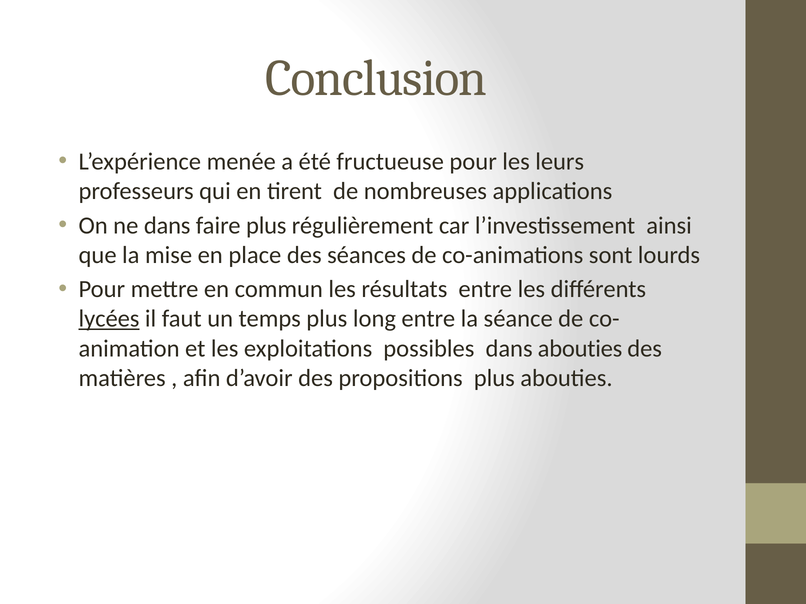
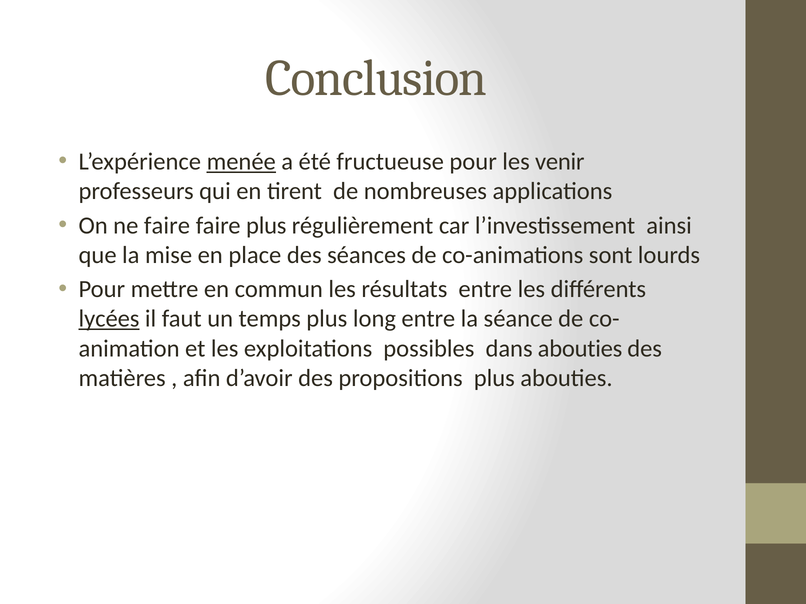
menée underline: none -> present (241, 162)
leurs: leurs -> venir (560, 162)
ne dans: dans -> faire (167, 226)
